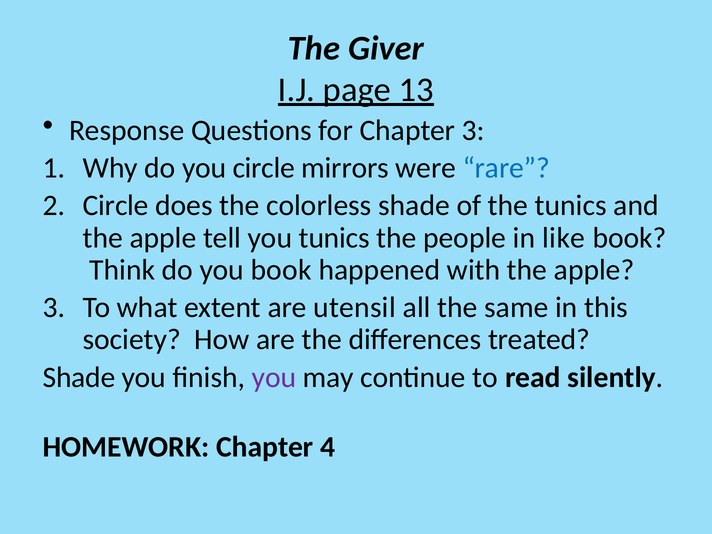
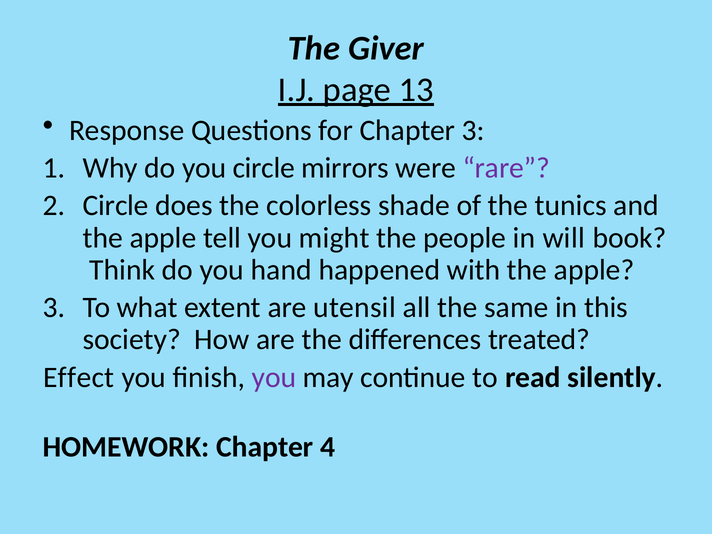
rare colour: blue -> purple (506, 168)
you tunics: tunics -> might (334, 238)
like: like -> will (564, 238)
you book: book -> hand (281, 270)
Shade: Shade -> Effect (79, 377)
